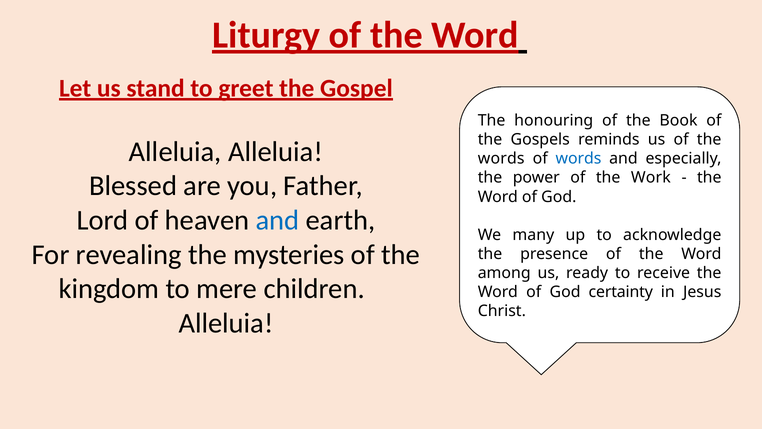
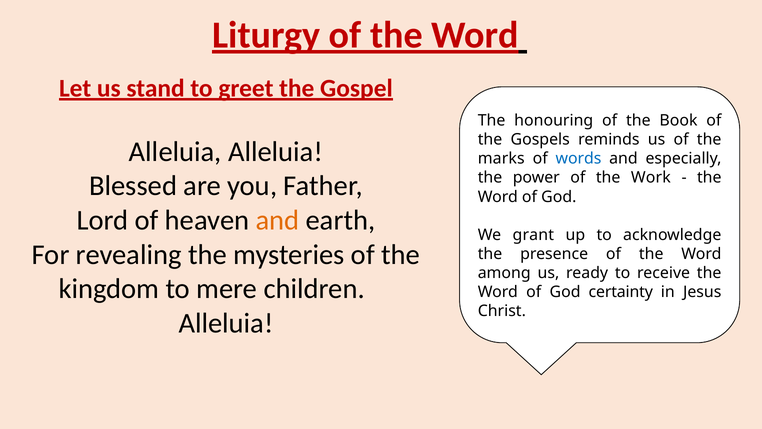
words: words -> marks (501, 159)
and colour: blue -> orange (278, 220)
many: many -> grant (533, 235)
